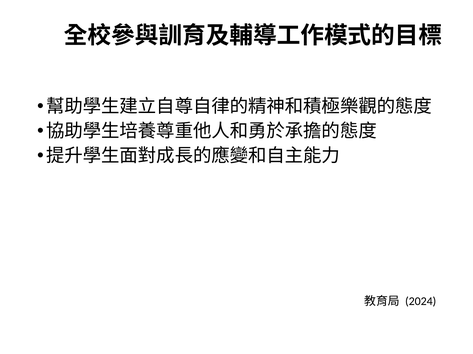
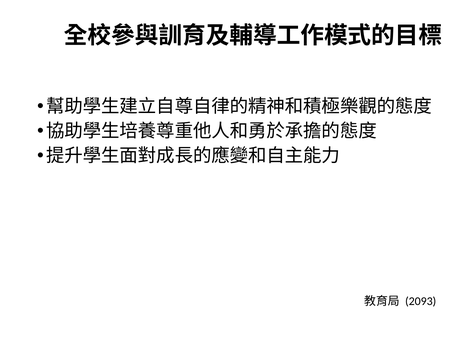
2024: 2024 -> 2093 (421, 302)
